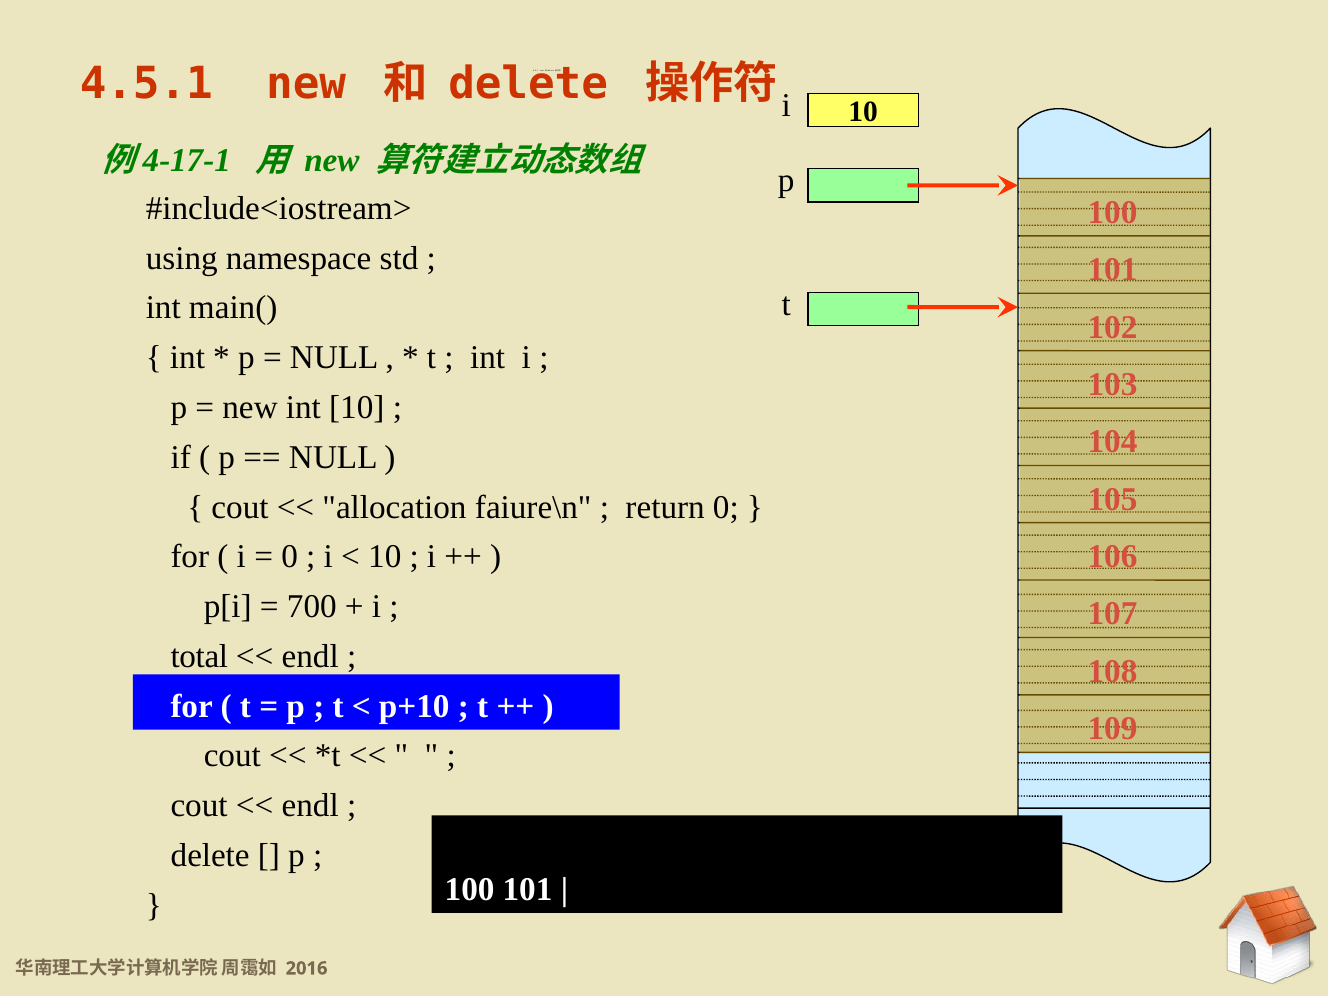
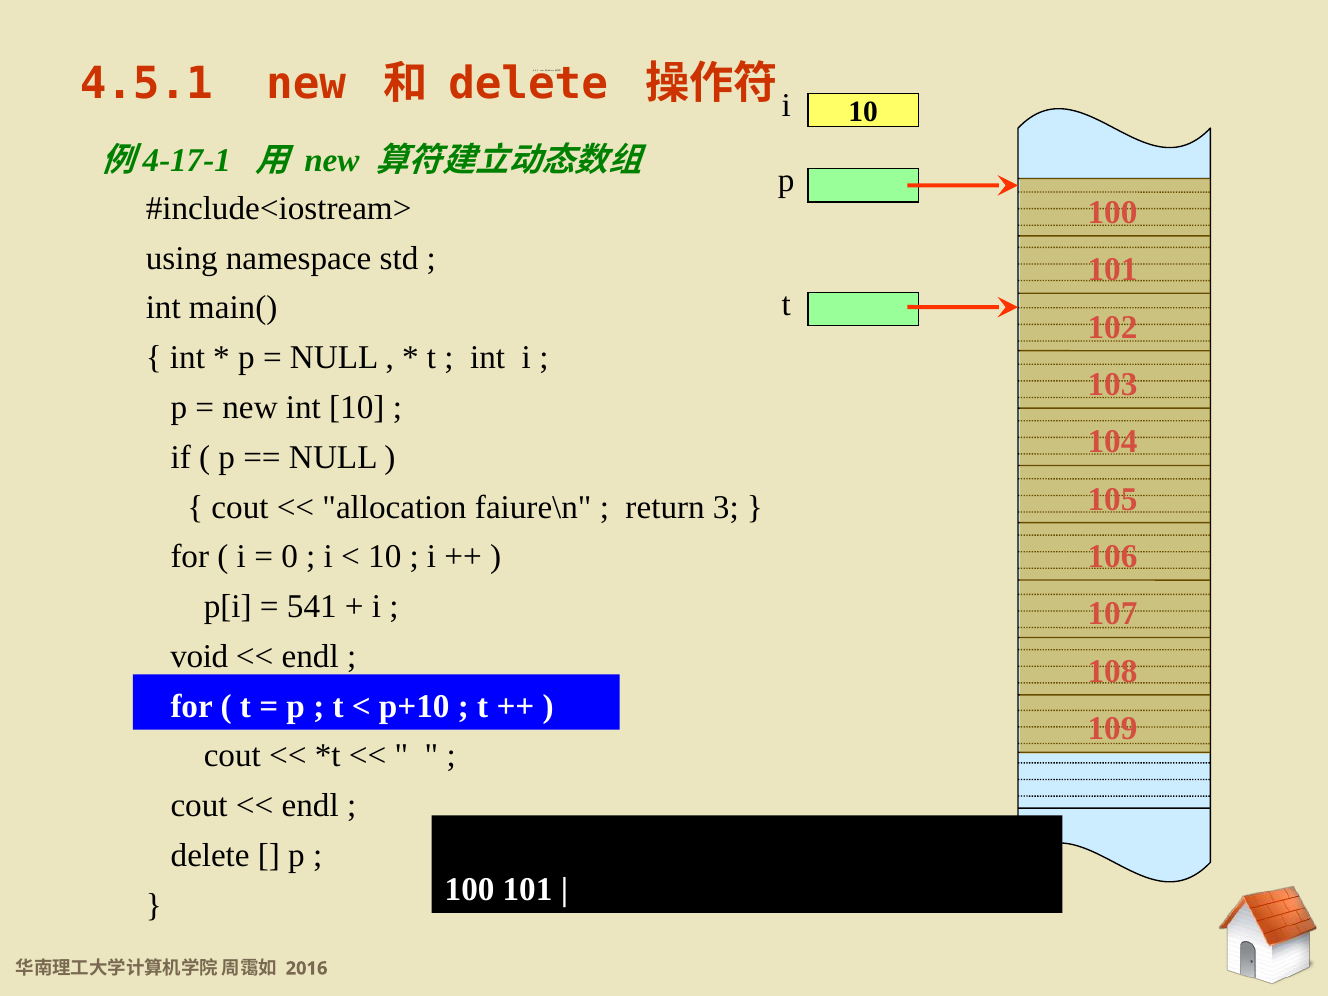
return 0: 0 -> 3 (726, 507)
700: 700 -> 541 (312, 607)
total: total -> void (199, 656)
